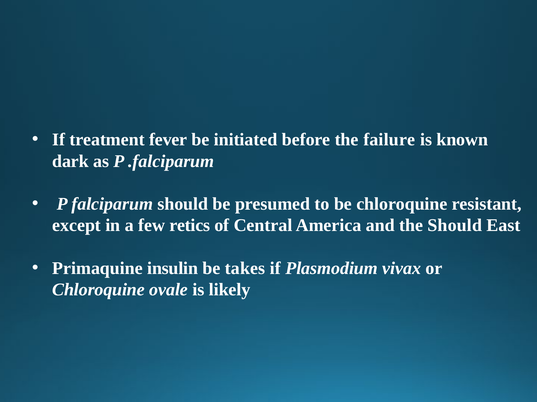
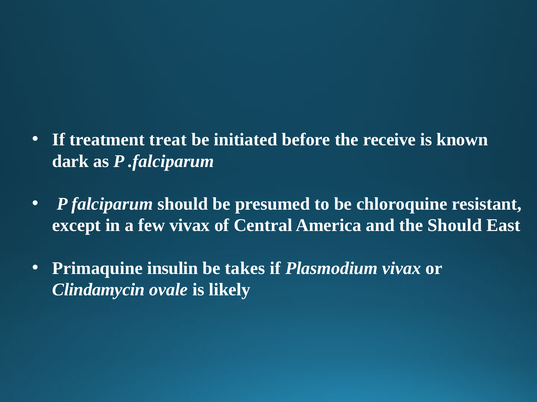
fever: fever -> treat (168, 140)
failure: failure -> receive (389, 140)
few retics: retics -> vivax (190, 226)
Chloroquine: Chloroquine -> Clindamycin (99, 290)
